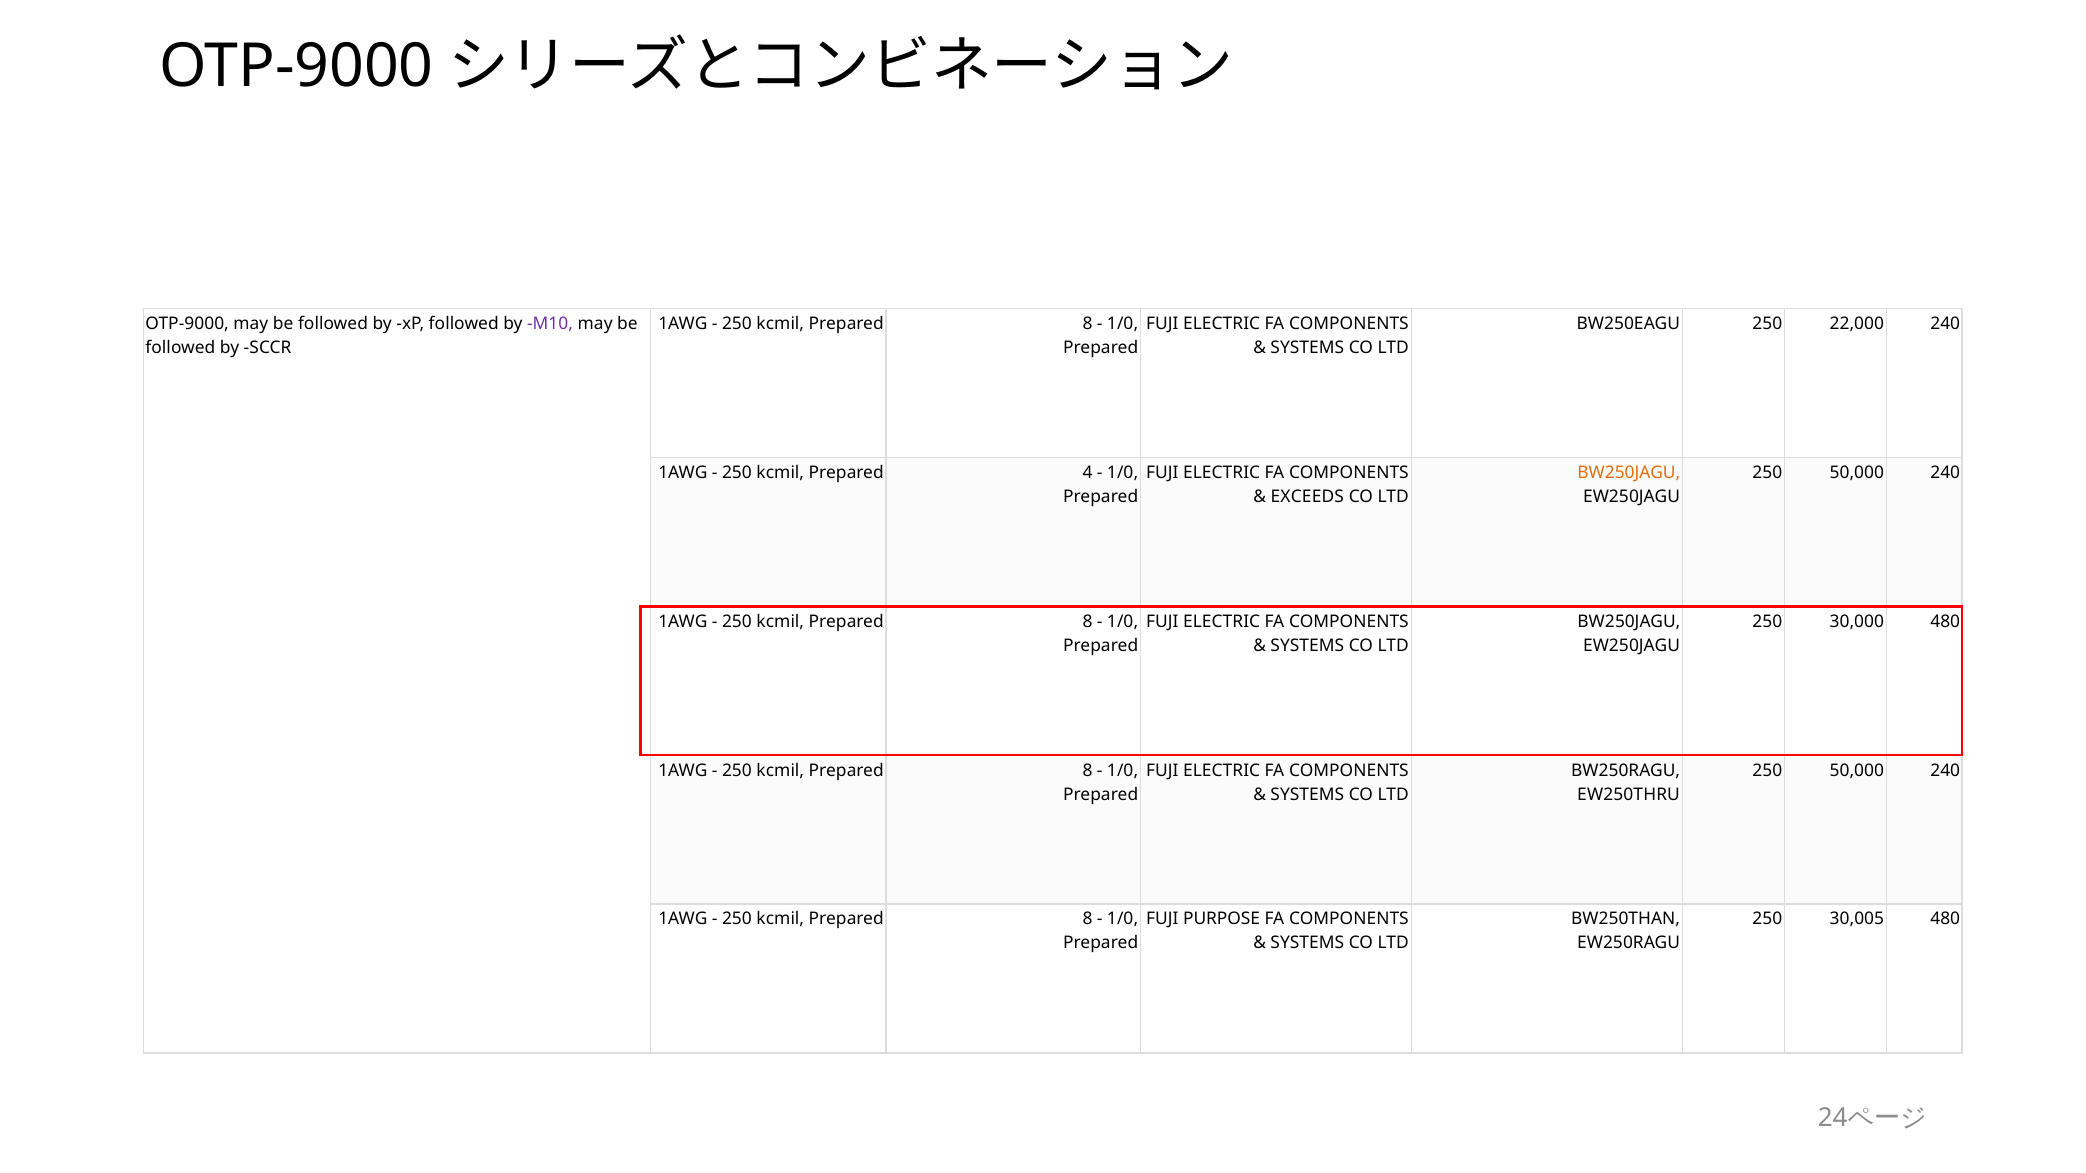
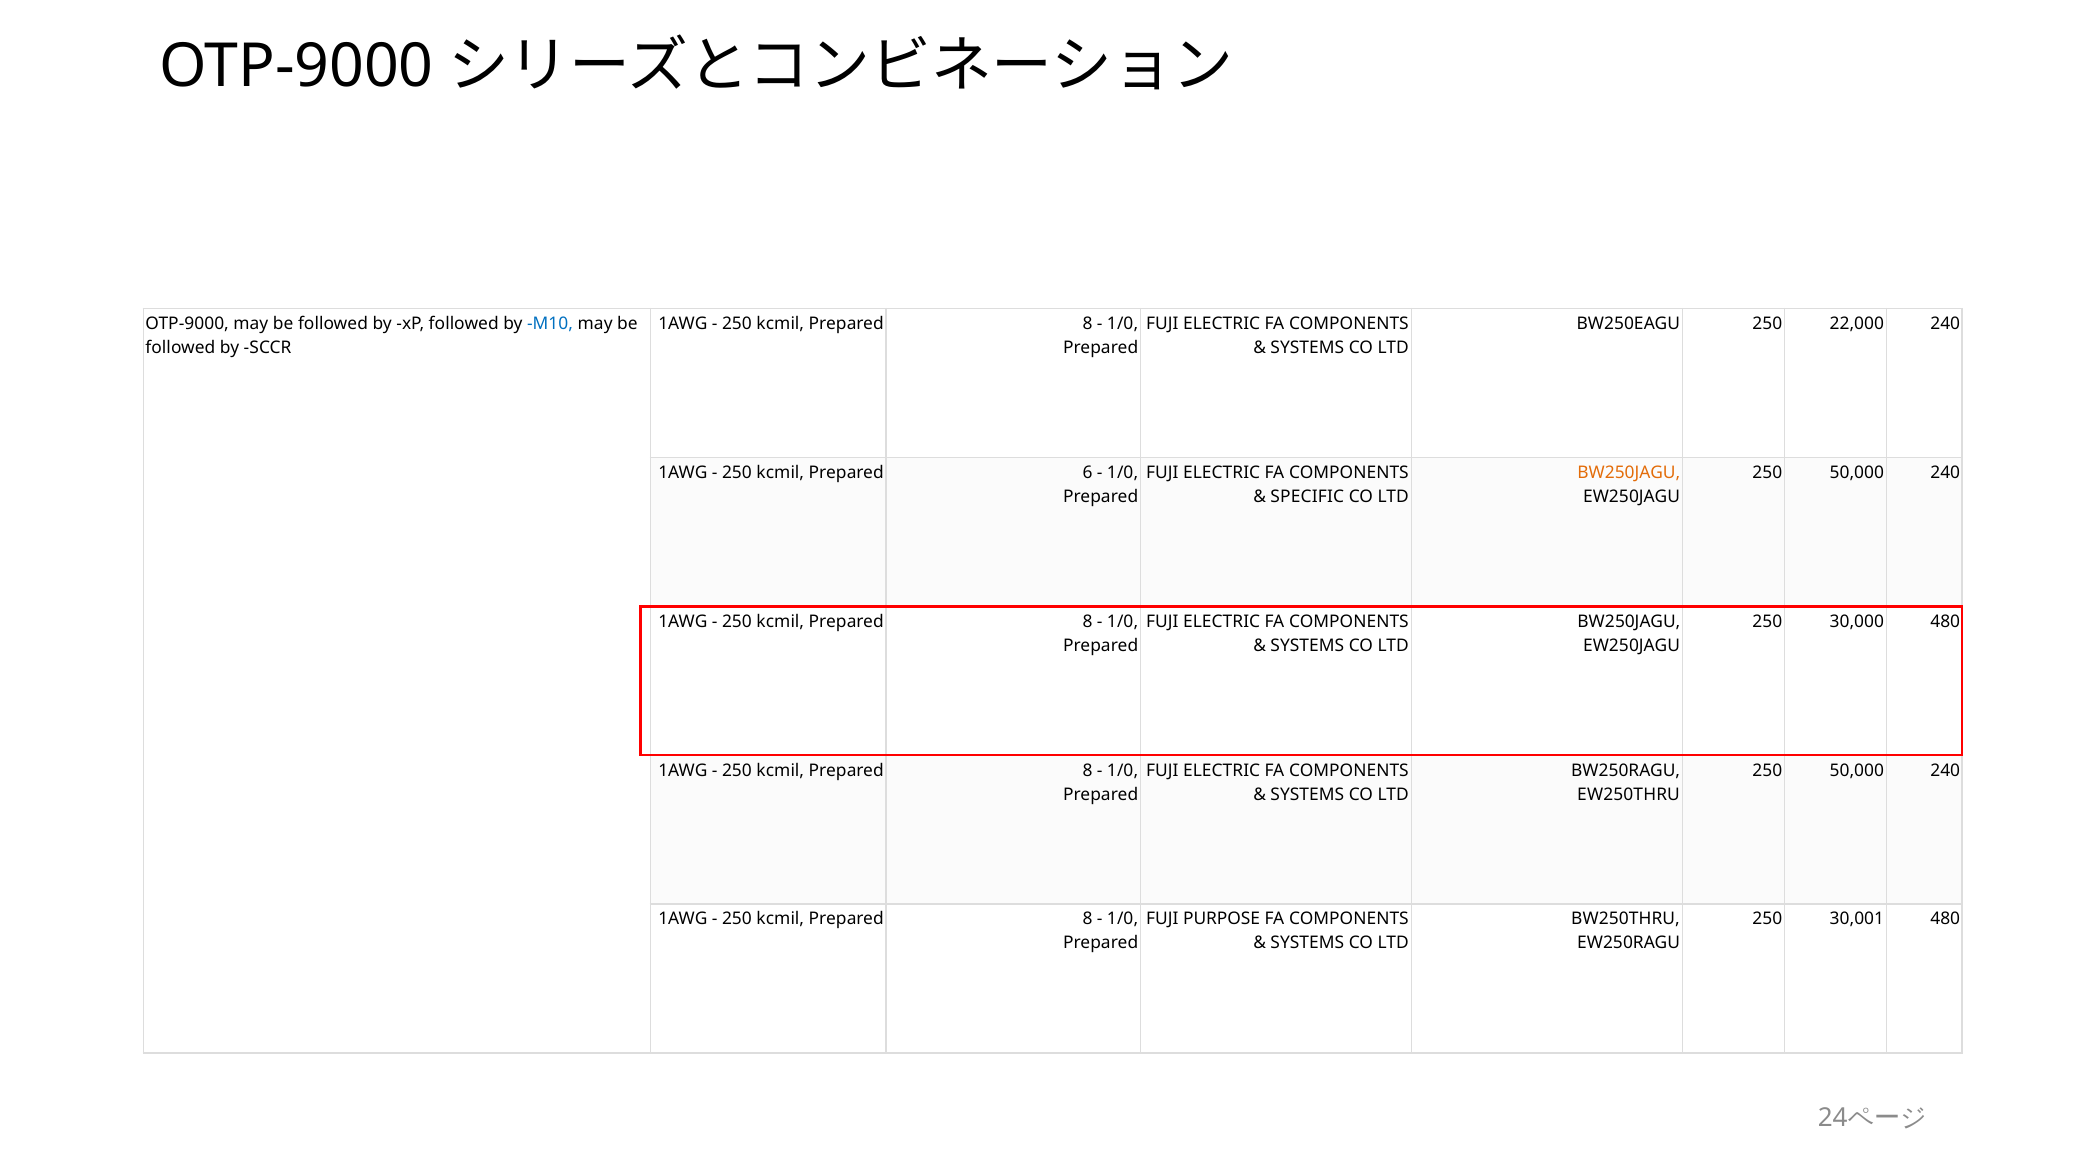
M10 colour: purple -> blue (550, 324)
4: 4 -> 6 (1087, 473)
EXCEEDS: EXCEEDS -> SPECIFIC (1307, 497)
BW250THAN: BW250THAN -> BW250THRU (1626, 919)
30,005: 30,005 -> 30,001 (1857, 919)
